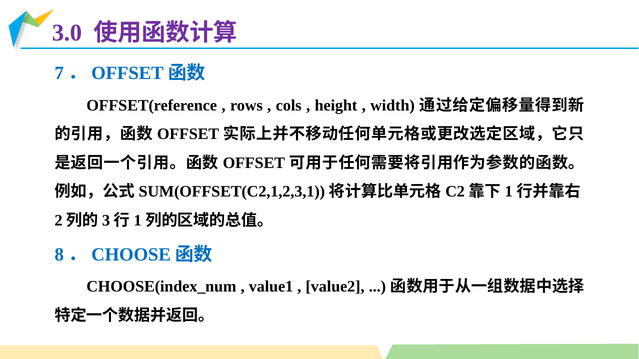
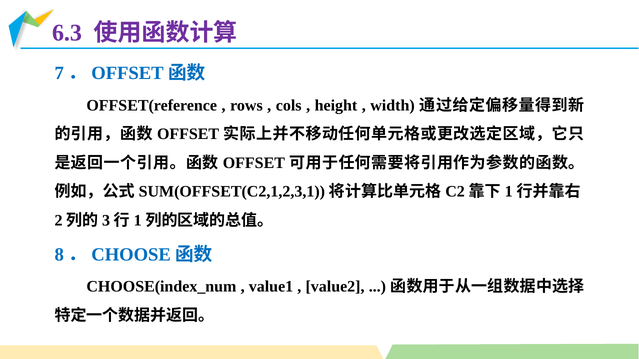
3.0: 3.0 -> 6.3 (67, 33)
